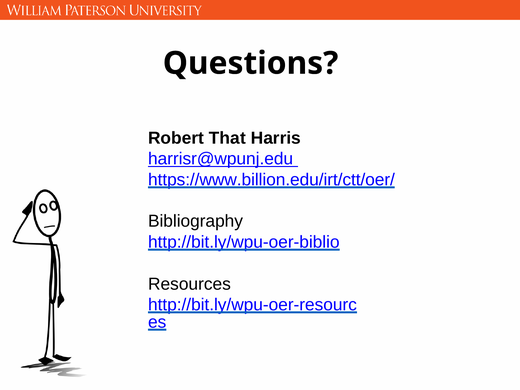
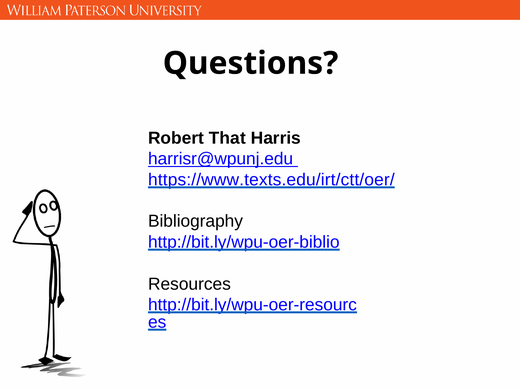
https://www.billion.edu/irt/ctt/oer/: https://www.billion.edu/irt/ctt/oer/ -> https://www.texts.edu/irt/ctt/oer/ (271, 180)
